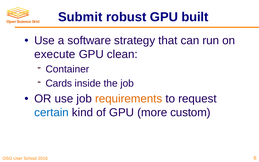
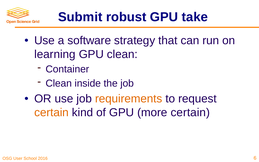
built: built -> take (195, 17)
execute: execute -> learning (55, 54)
Cards: Cards -> Clean (59, 83)
certain colour: blue -> orange (52, 112)
more custom: custom -> certain (190, 112)
